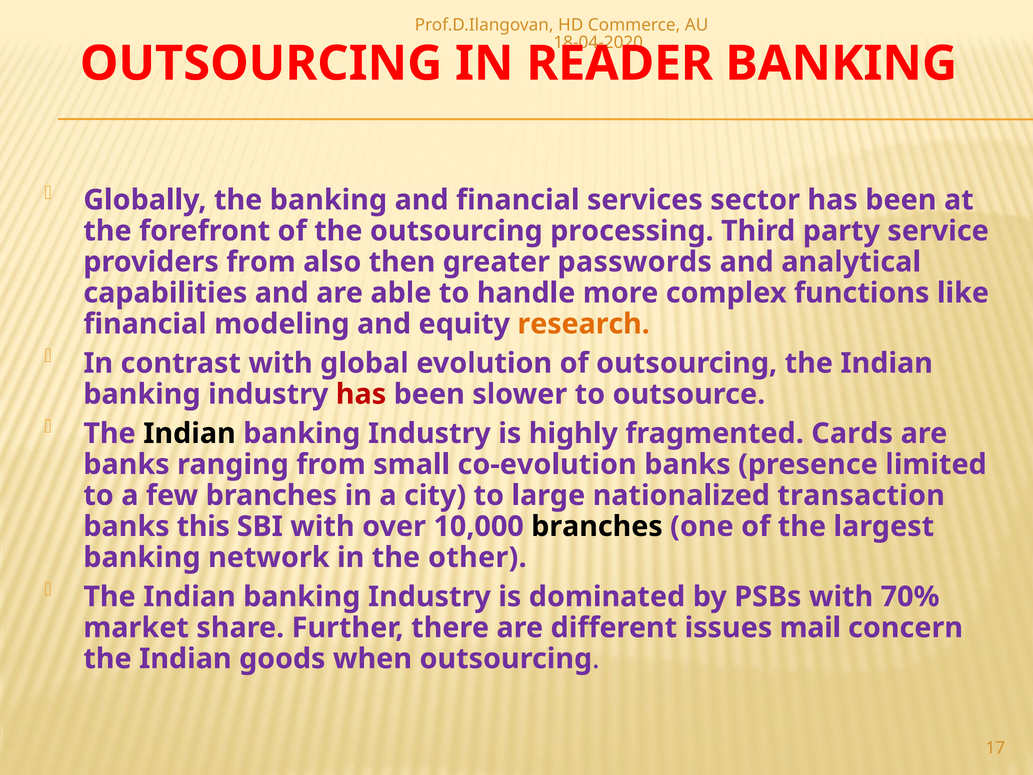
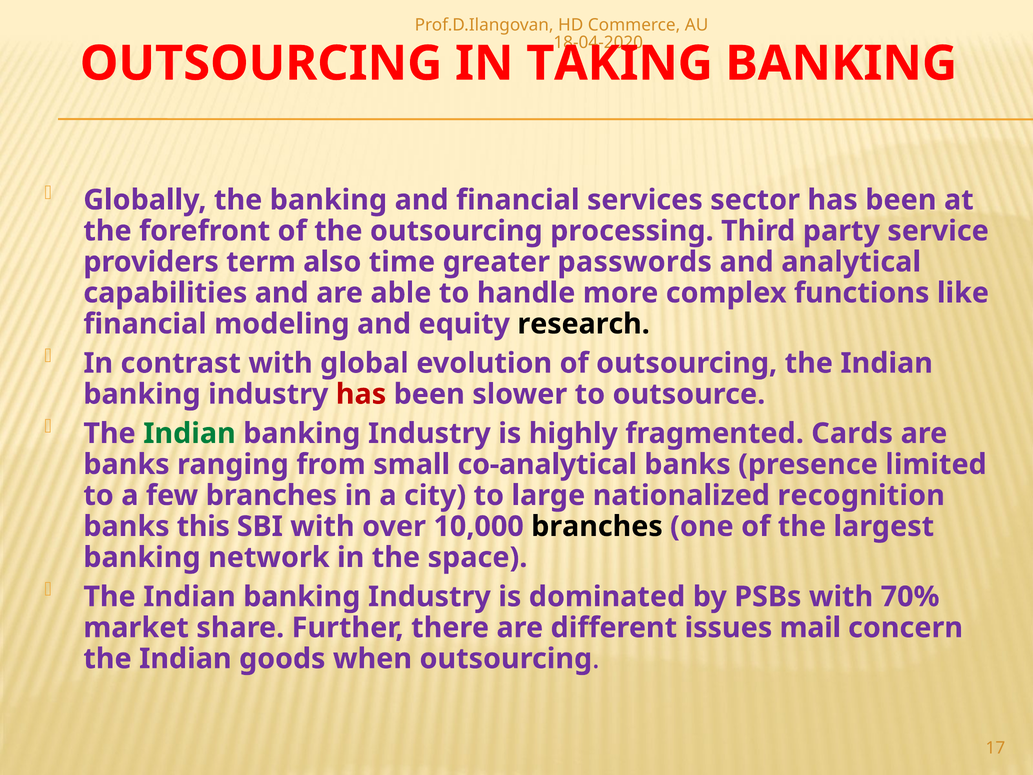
READER: READER -> TAKING (620, 64)
providers from: from -> term (261, 262)
then: then -> time (402, 262)
research colour: orange -> black (584, 324)
Indian colour: black -> green (189, 433)
co-evolution: co-evolution -> co-analytical (547, 464)
transaction: transaction -> recognition (861, 495)
other: other -> space (477, 557)
